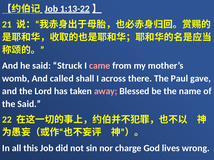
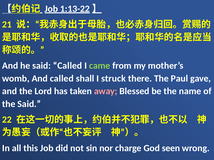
said Struck: Struck -> Called (68, 66)
came colour: pink -> light green (100, 66)
across: across -> struck (113, 79)
lives: lives -> seen (171, 149)
